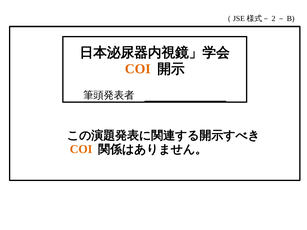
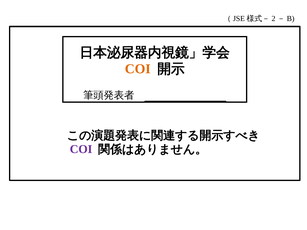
COI colour: orange -> purple (81, 149)
